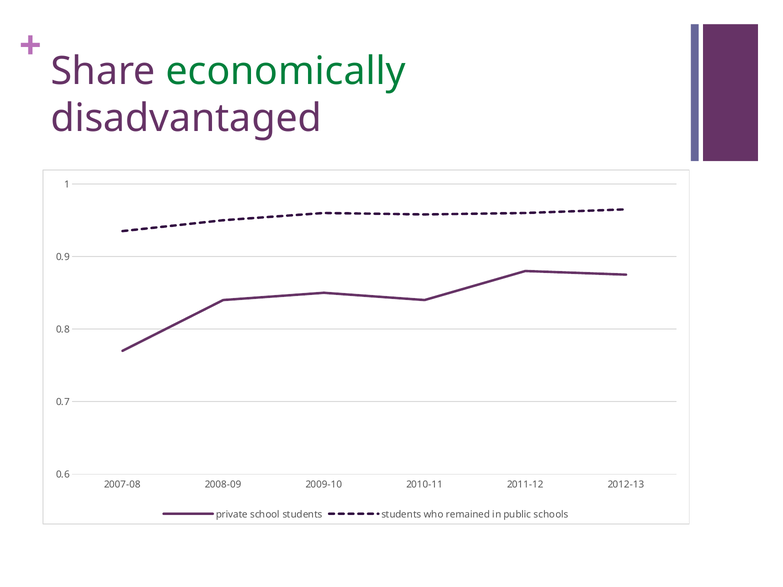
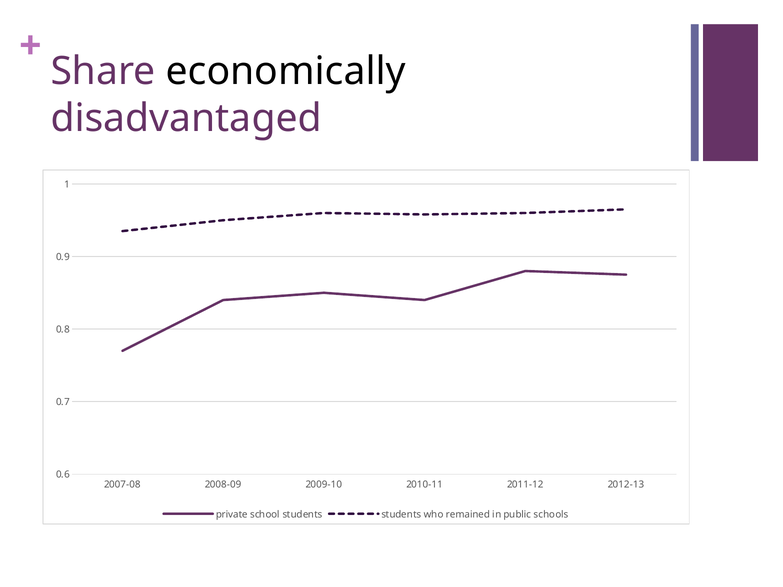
economically colour: green -> black (286, 72)
